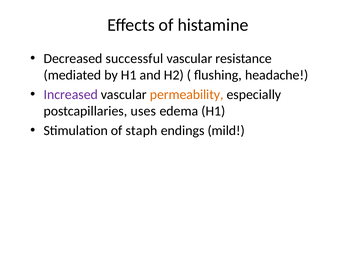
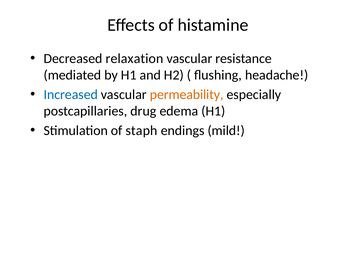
successful: successful -> relaxation (134, 59)
Increased colour: purple -> blue (71, 95)
uses: uses -> drug (143, 111)
